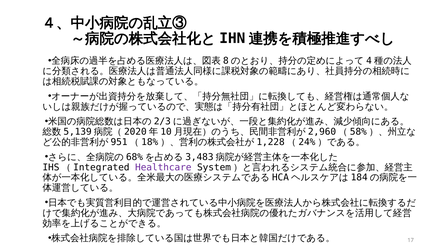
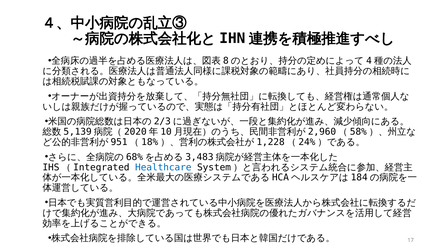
Healthcare colour: purple -> blue (163, 167)
